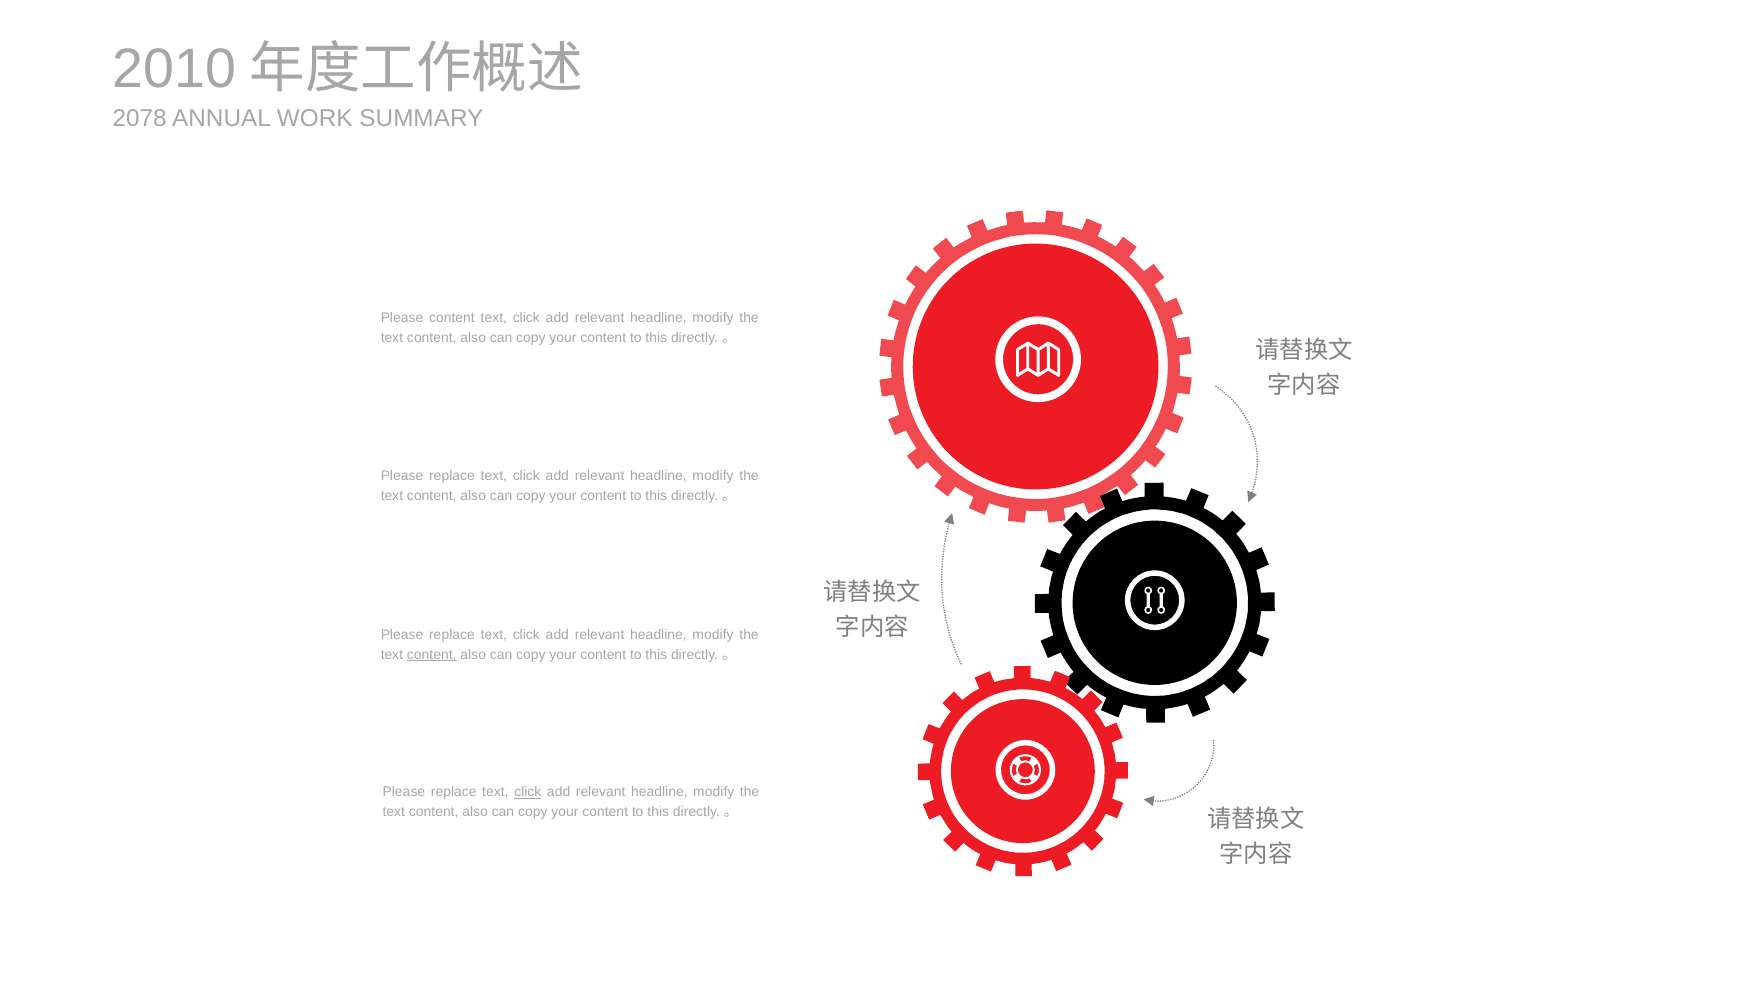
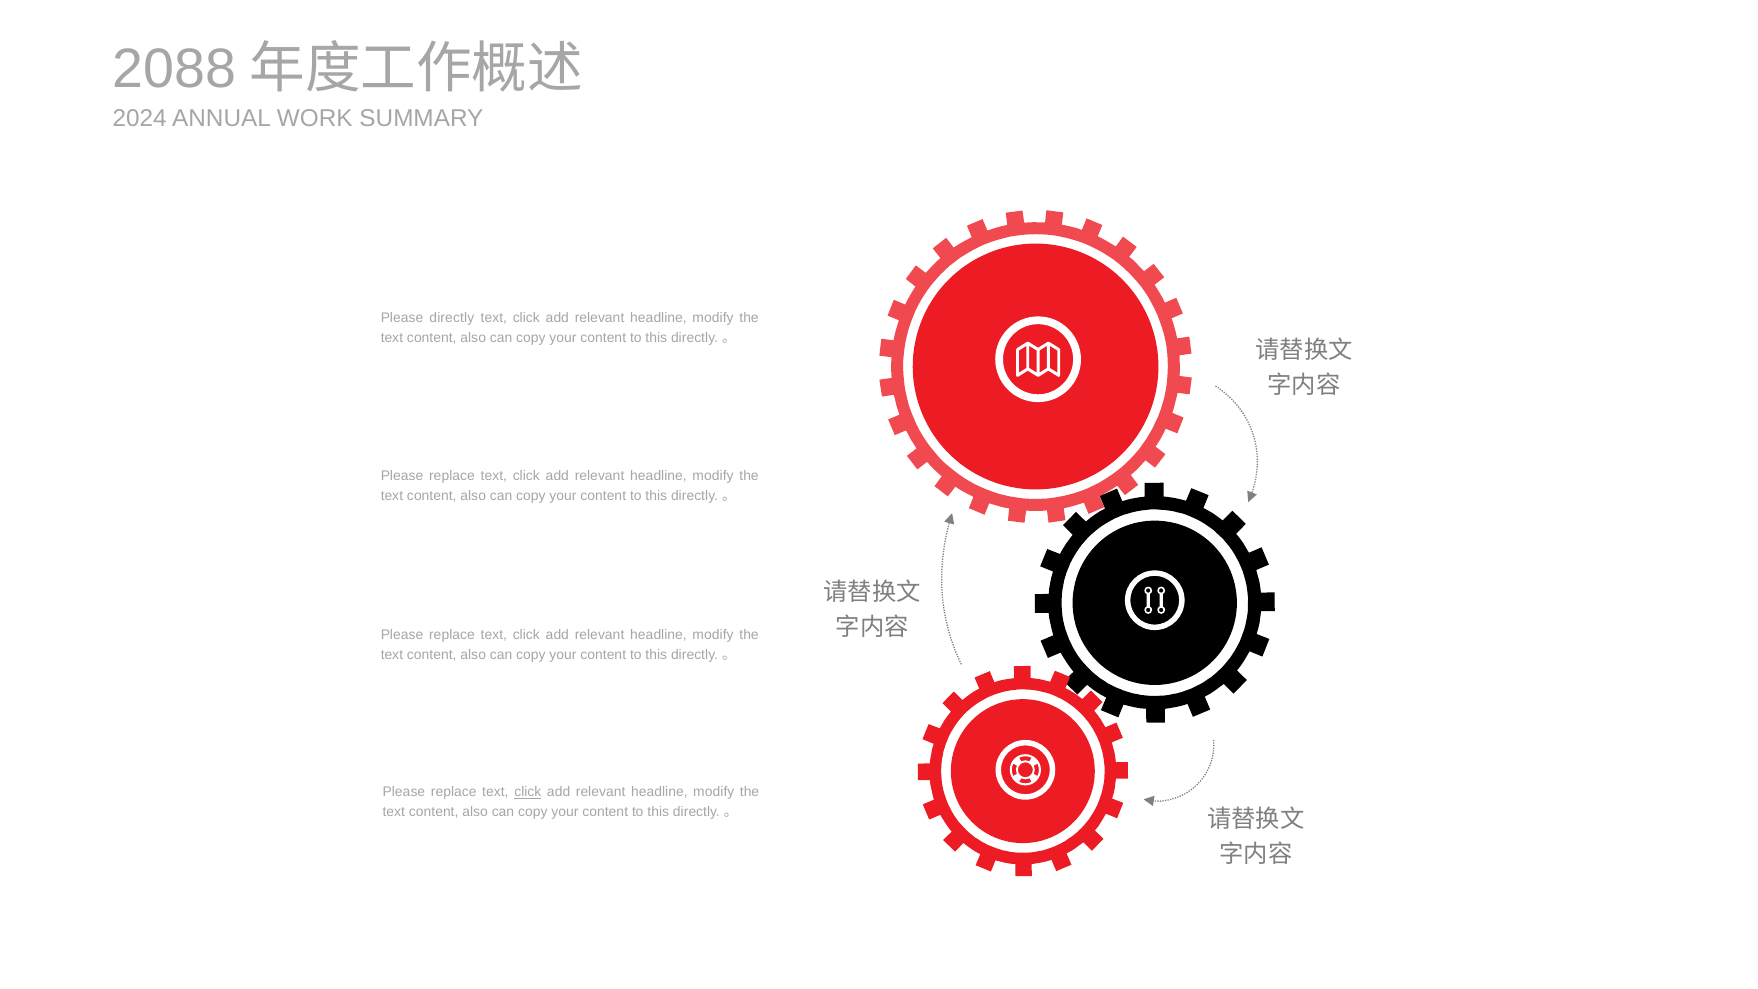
2010: 2010 -> 2088 (174, 69)
2078: 2078 -> 2024 (140, 118)
Please content: content -> directly (452, 318)
content underline: present -> none (432, 655)
